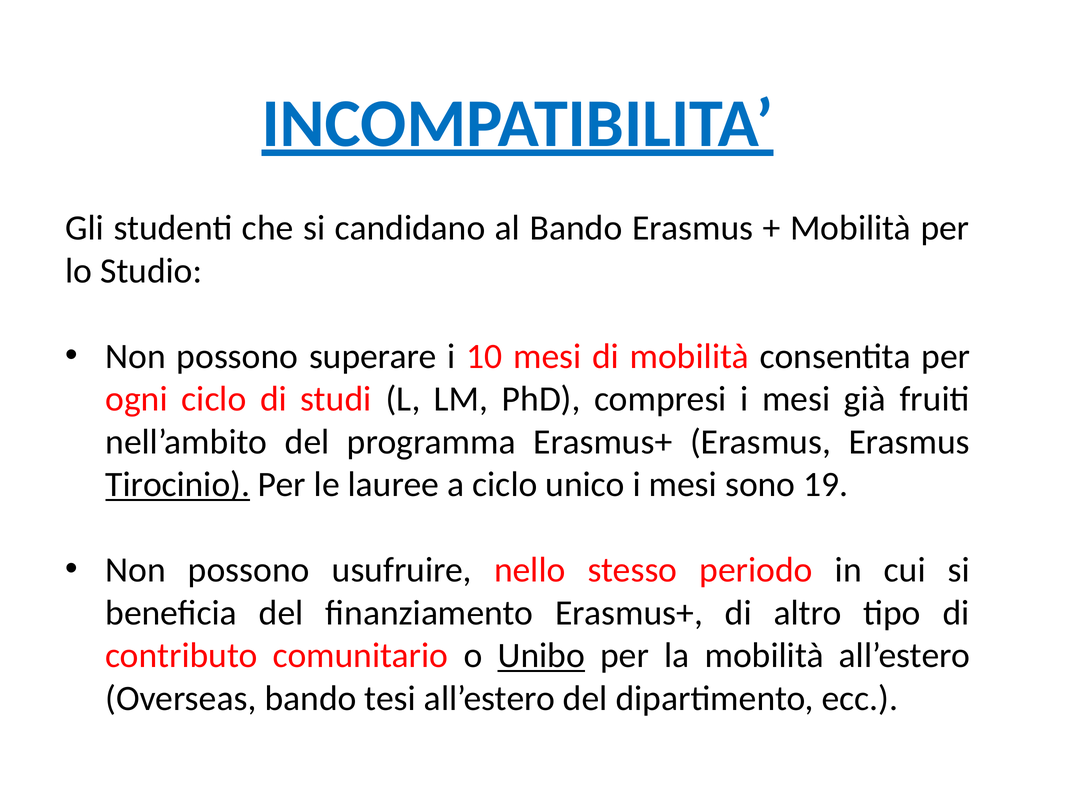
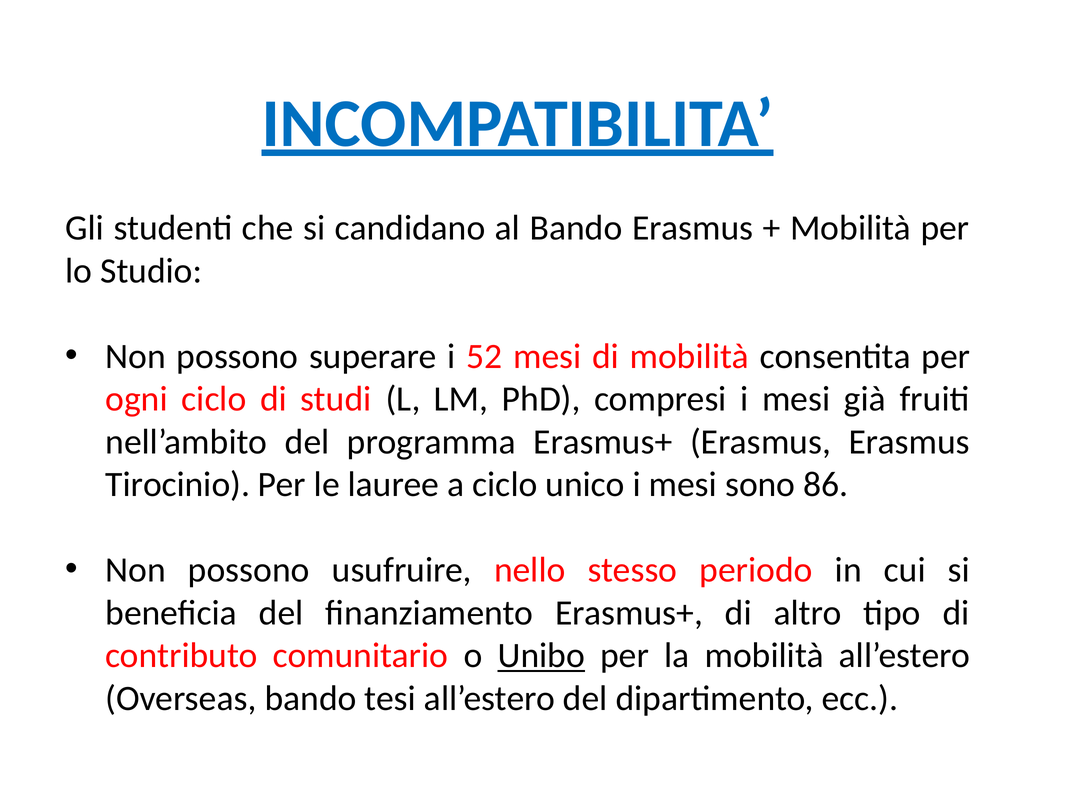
10: 10 -> 52 (484, 356)
Tirocinio underline: present -> none (178, 484)
19: 19 -> 86 (826, 484)
